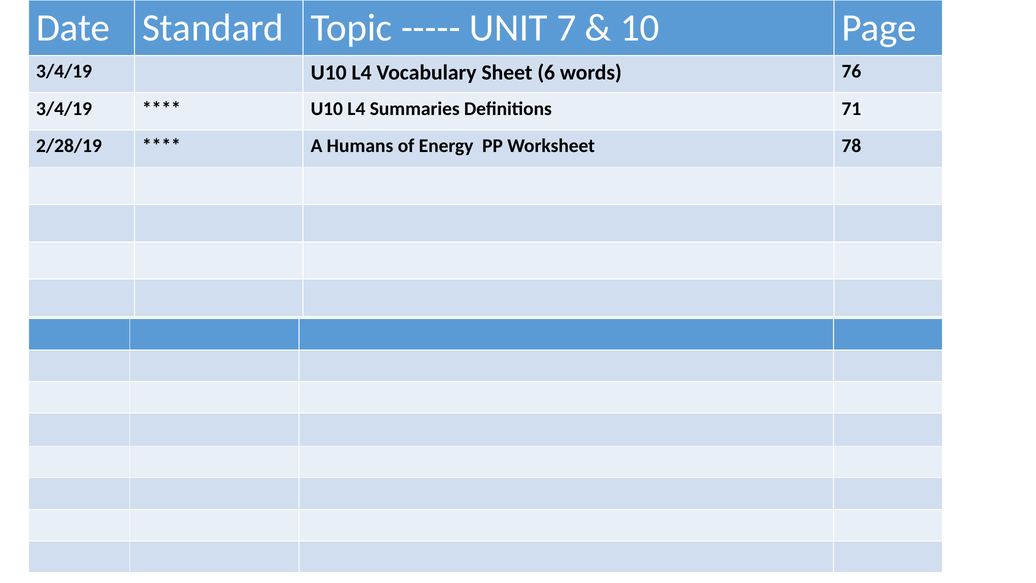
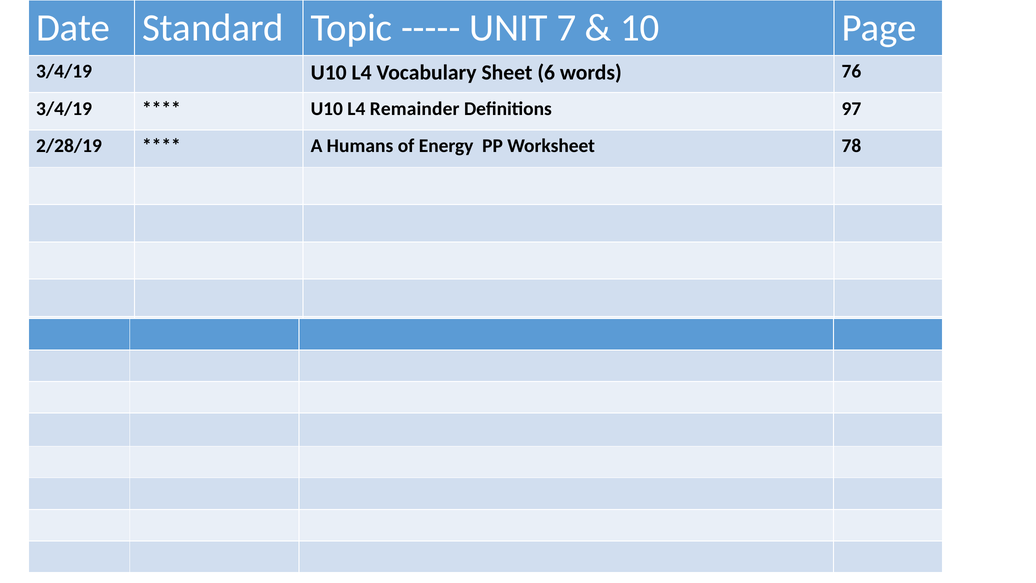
Summaries: Summaries -> Remainder (415, 109)
71: 71 -> 97 (851, 109)
